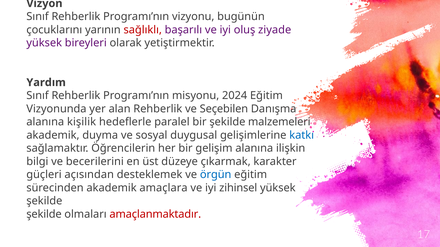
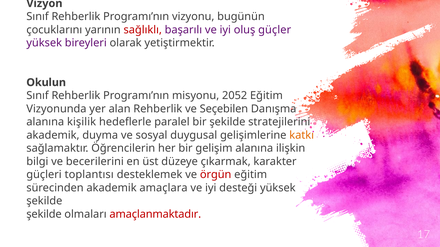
ziyade: ziyade -> güçler (275, 30)
Yardım: Yardım -> Okulun (46, 83)
2024: 2024 -> 2052 (235, 96)
malzemeleri: malzemeleri -> stratejilerini (279, 122)
katkı colour: blue -> orange (302, 135)
açısından: açısından -> toplantısı (89, 175)
örgün colour: blue -> red (216, 175)
zihinsel: zihinsel -> desteği (238, 188)
